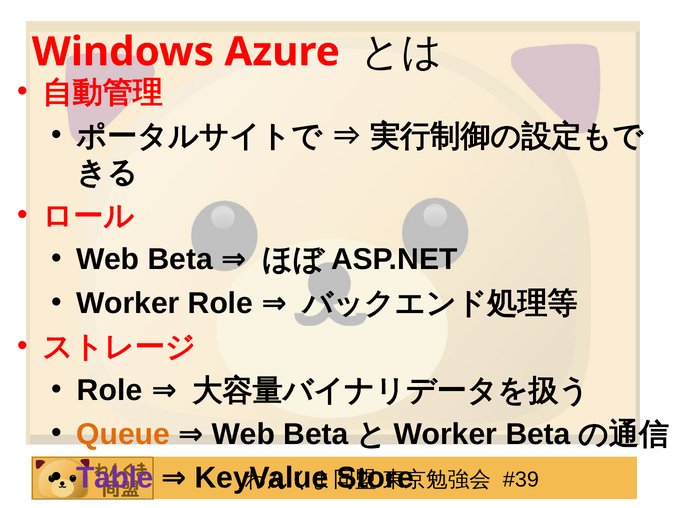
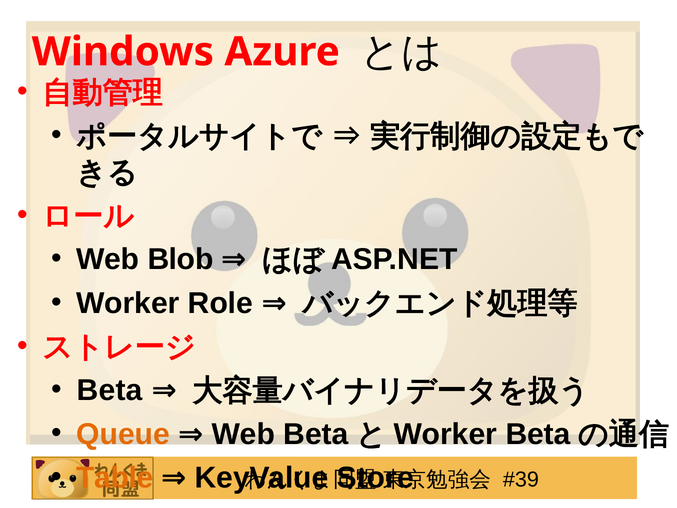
Beta: Beta -> Blob (180, 259)
Role: Role -> Beta (110, 390)
Table colour: purple -> orange (115, 478)
